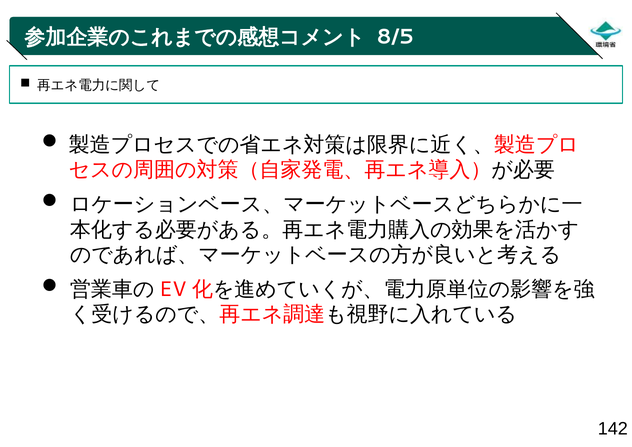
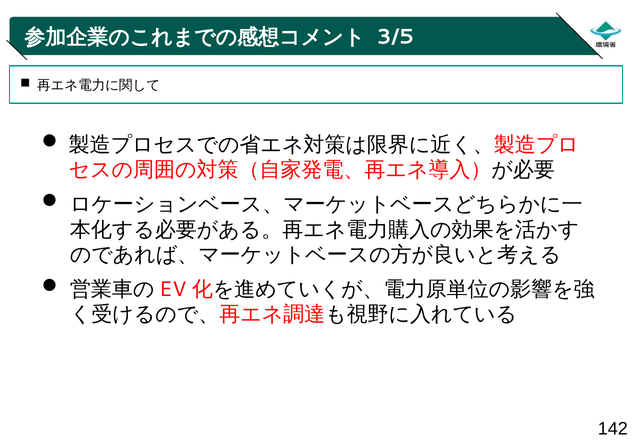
8/5: 8/5 -> 3/5 (395, 37)
